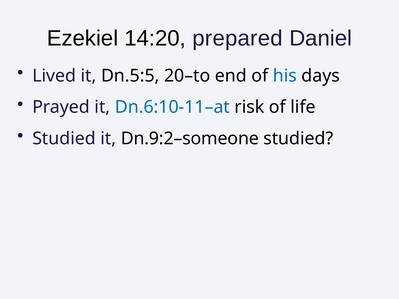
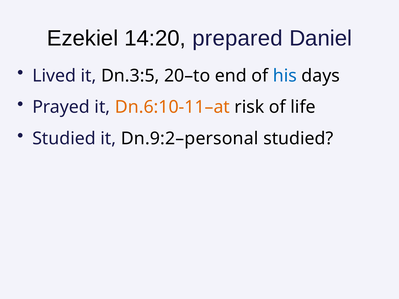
Dn.5:5: Dn.5:5 -> Dn.3:5 (130, 76)
Dn.6:10-11–at colour: blue -> orange (172, 107)
Dn.9:2–someone: Dn.9:2–someone -> Dn.9:2–personal (190, 139)
